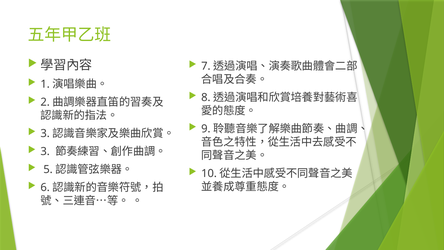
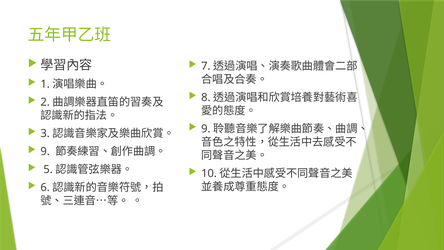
3: 3 -> 9 (45, 151)
